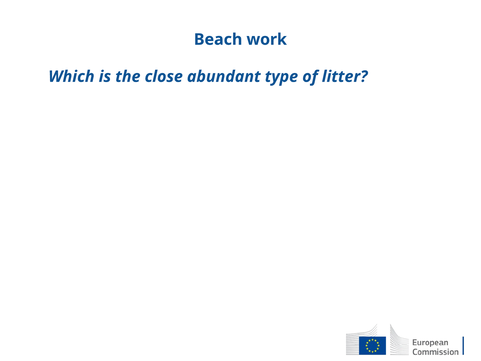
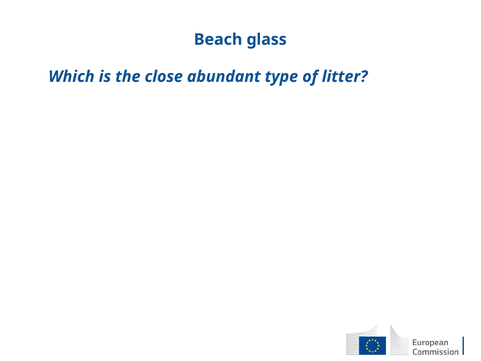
work: work -> glass (267, 39)
